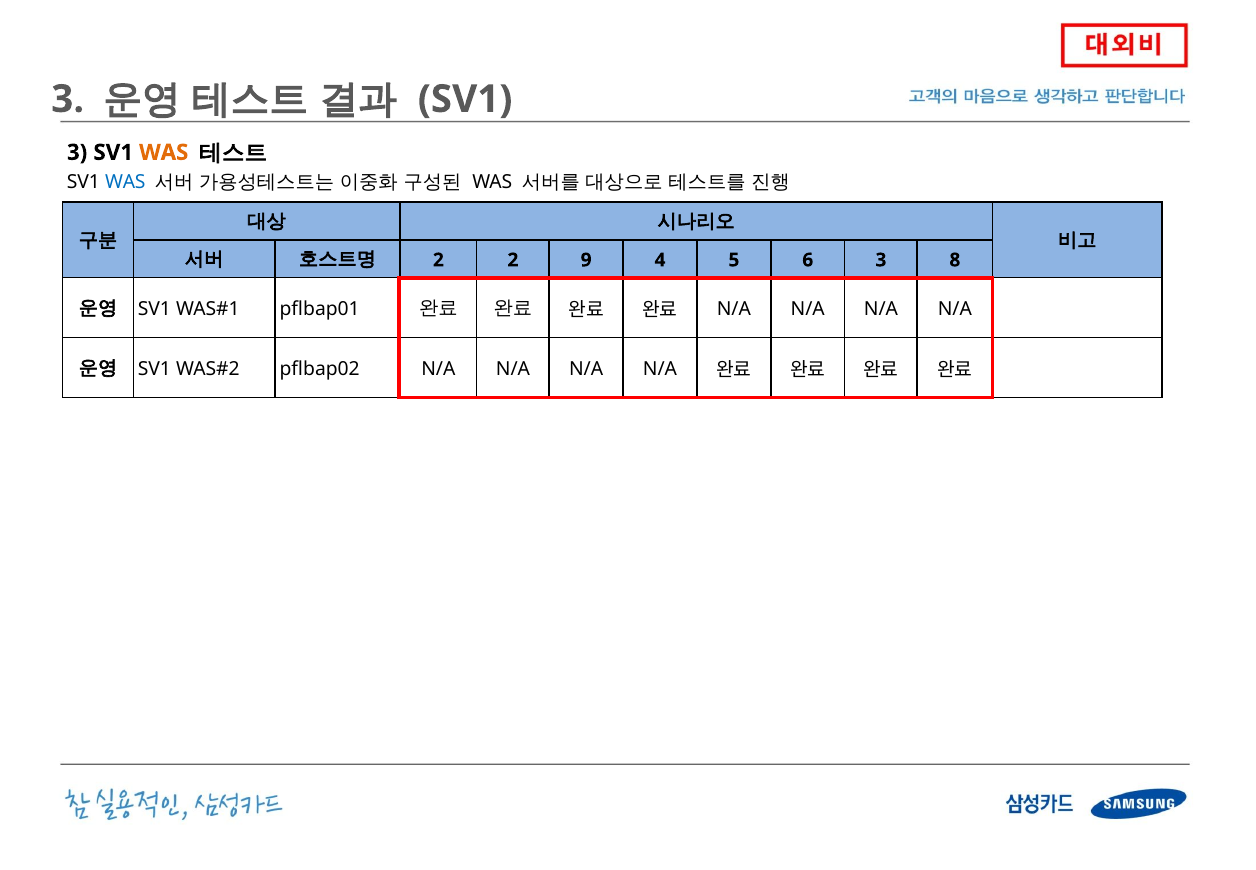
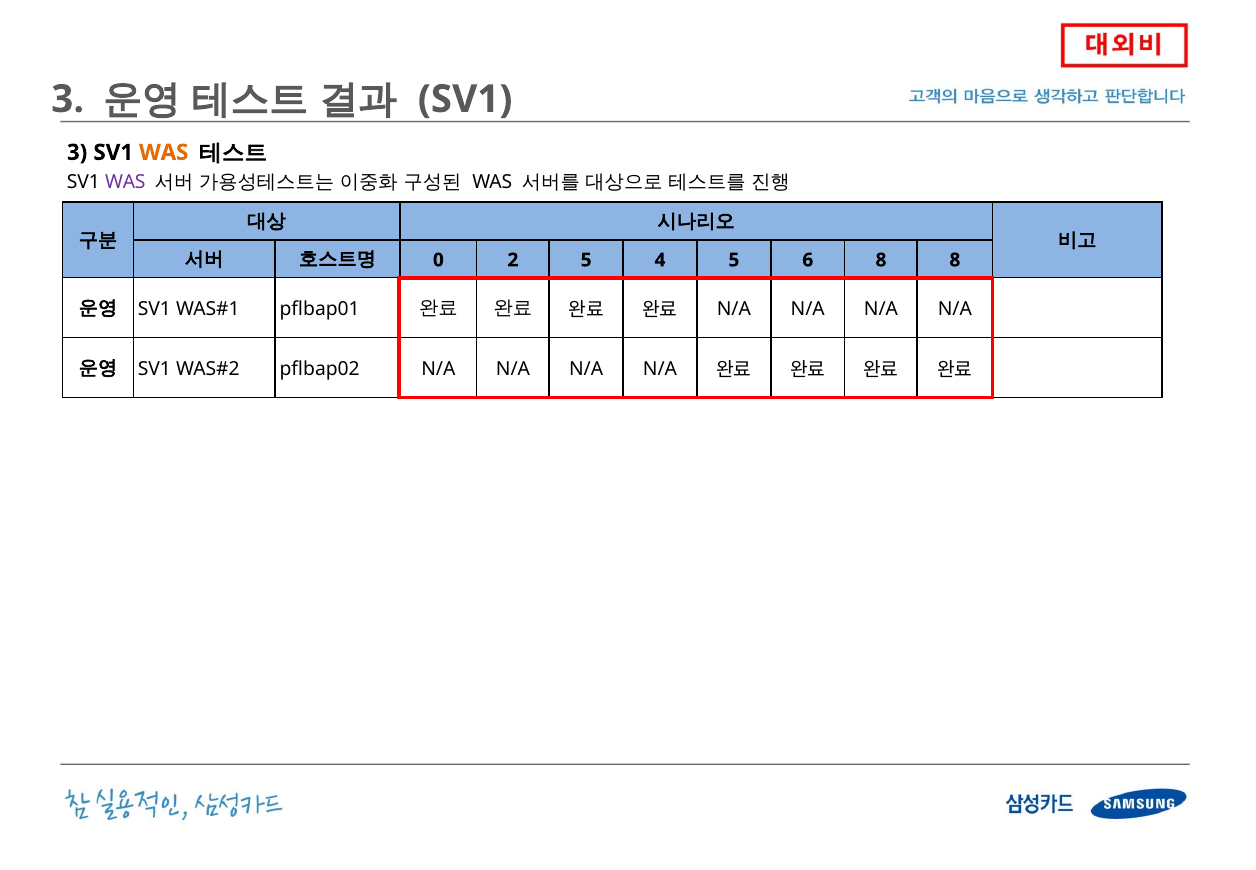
WAS colour: blue -> purple (125, 182)
2: 2 -> 0 (438, 260)
2 9: 9 -> 5 (586, 260)
6 3: 3 -> 8 (881, 260)
